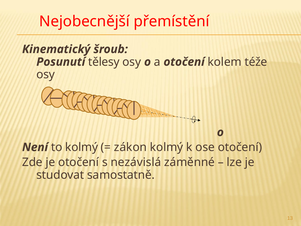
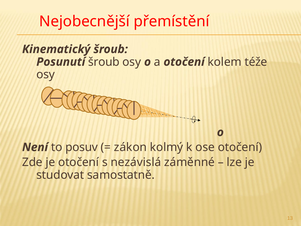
Posunutí tělesy: tělesy -> šroub (104, 62)
to kolmý: kolmý -> posuv (82, 147)
